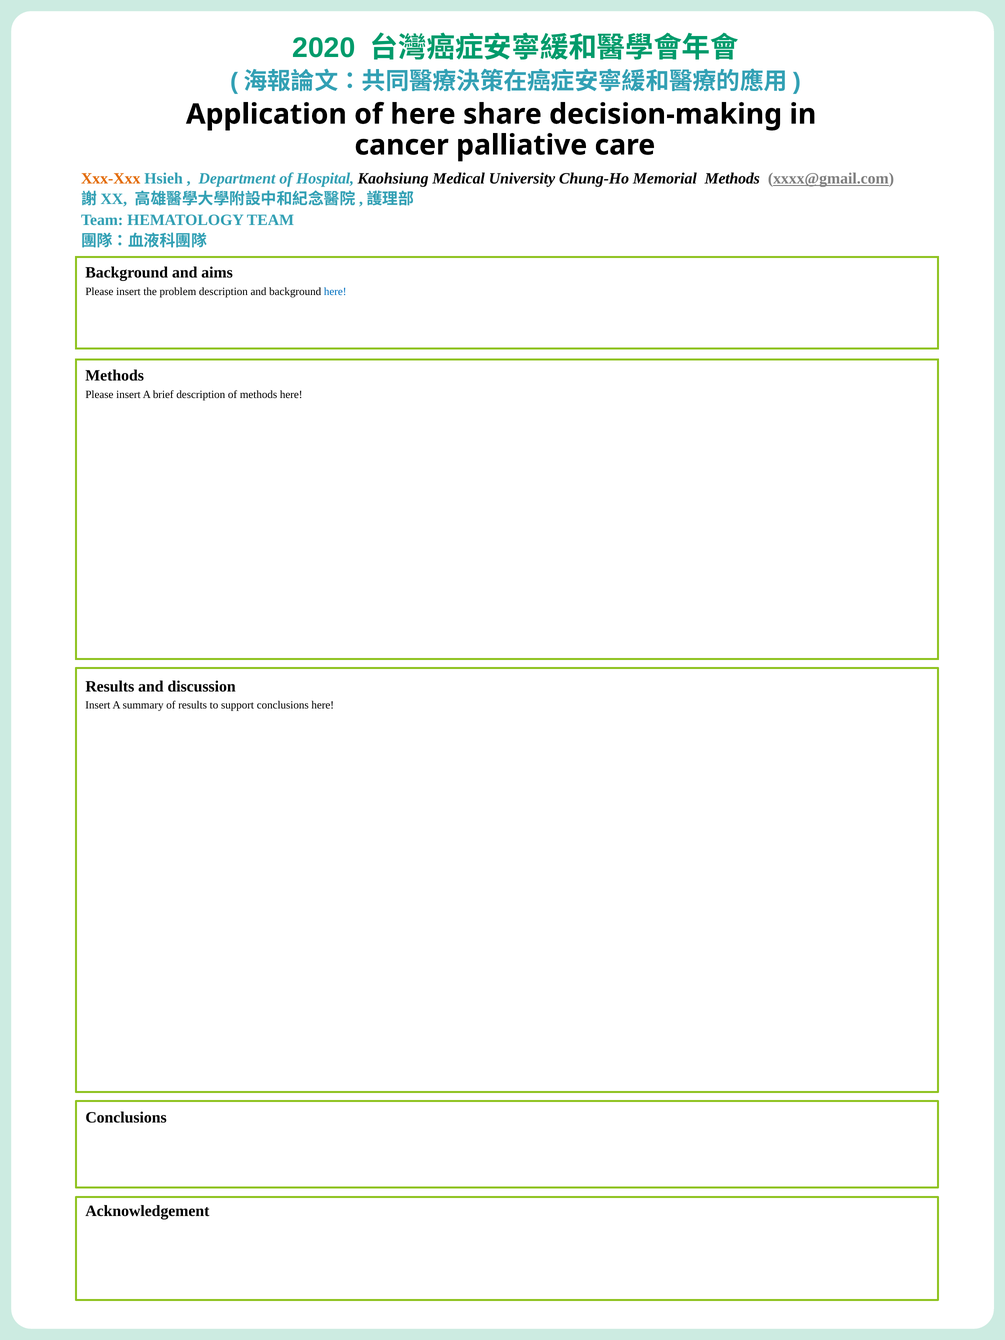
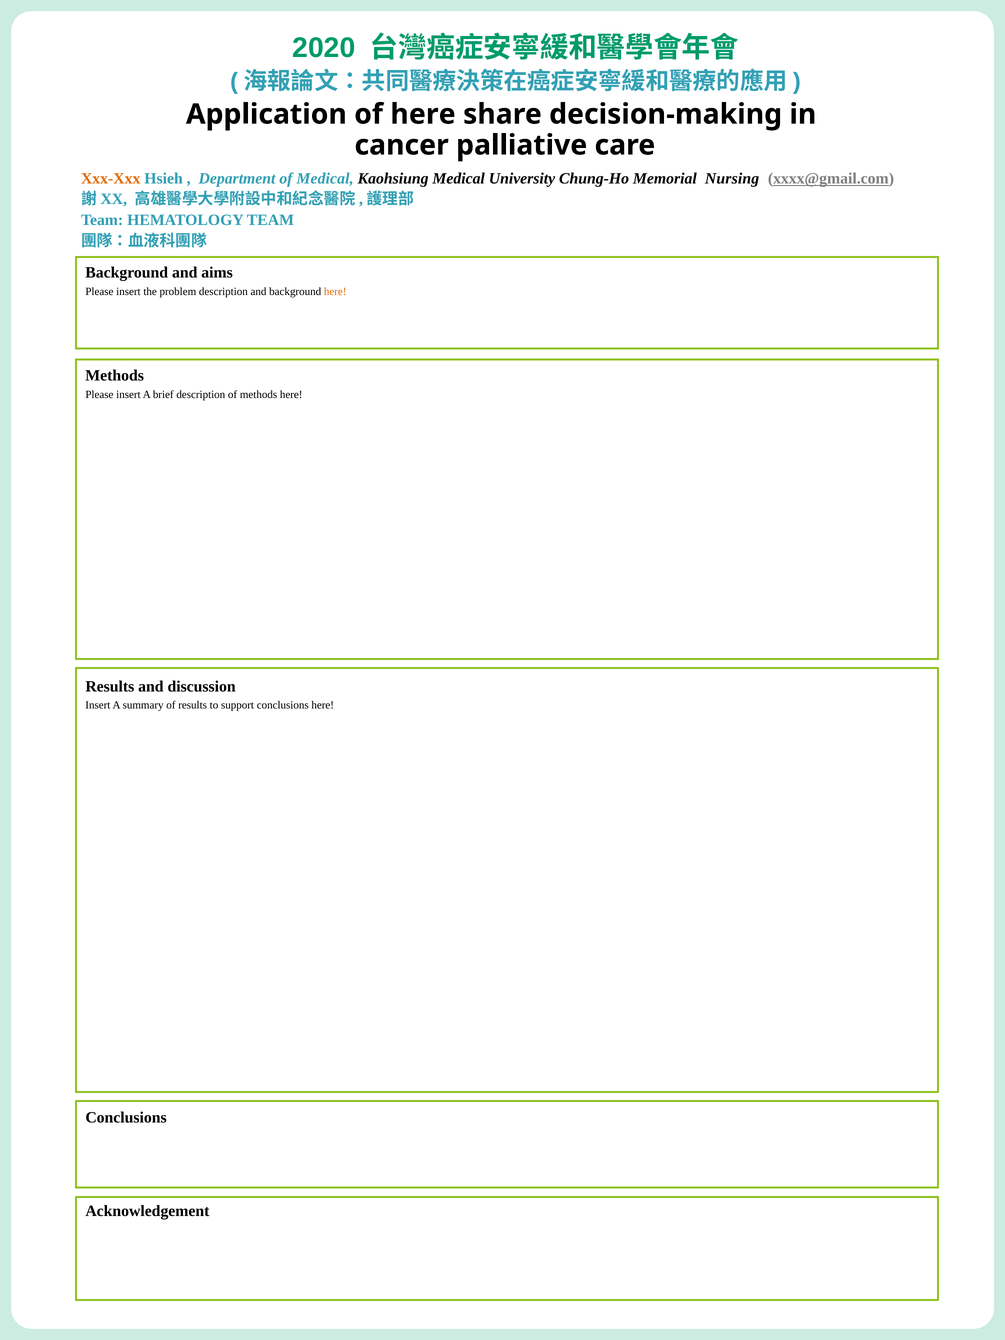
of Hospital: Hospital -> Medical (325, 178)
Memorial Methods: Methods -> Nursing (732, 178)
here colour: blue -> orange (335, 292)
